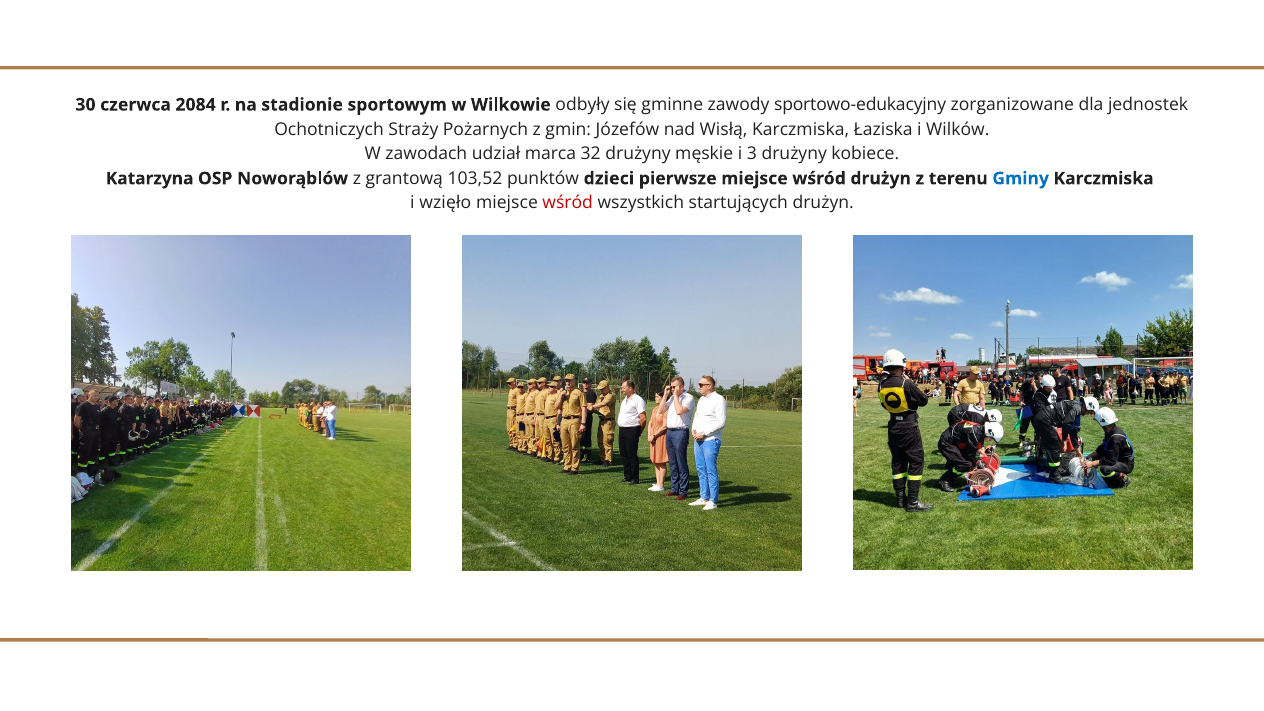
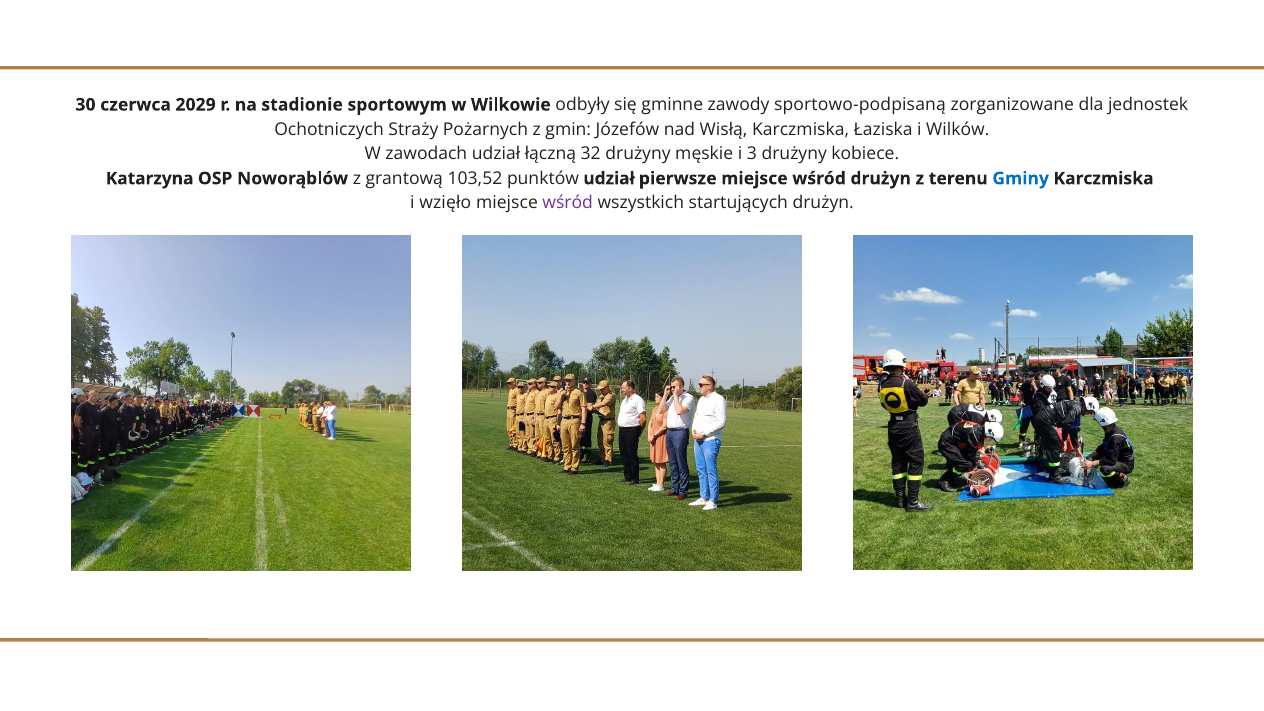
2084: 2084 -> 2029 (196, 105)
sportowo-edukacyjny: sportowo-edukacyjny -> sportowo-podpisaną (860, 105)
marca: marca -> łączną (550, 154)
punktów dzieci: dzieci -> udział (609, 179)
wśród colour: red -> purple (568, 203)
